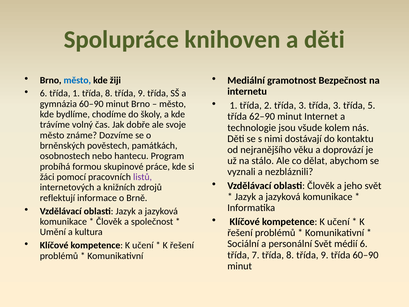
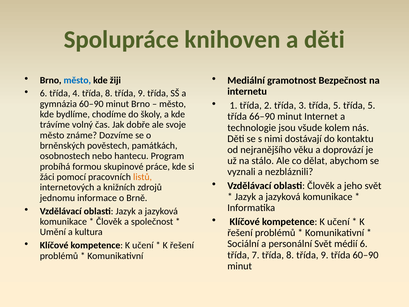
třída 1: 1 -> 4 (76, 93)
3 třída 3: 3 -> 5 (337, 105)
62–90: 62–90 -> 66–90 (262, 116)
listů colour: purple -> orange (143, 177)
reflektují: reflektují -> jednomu (57, 198)
